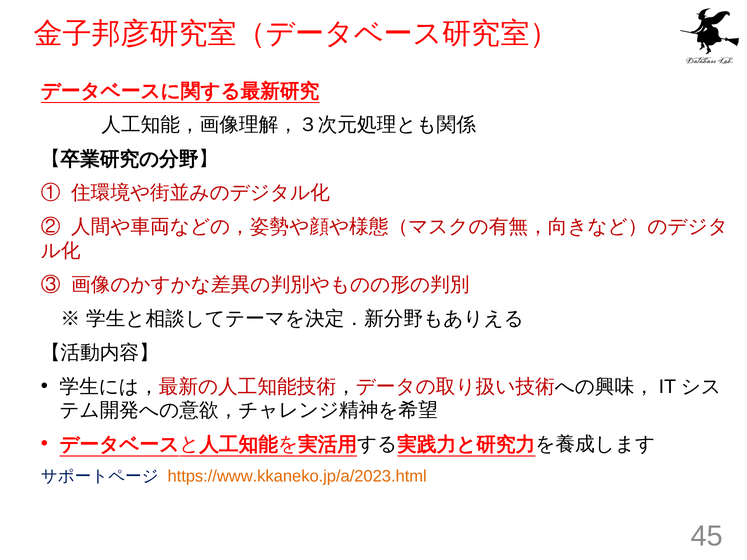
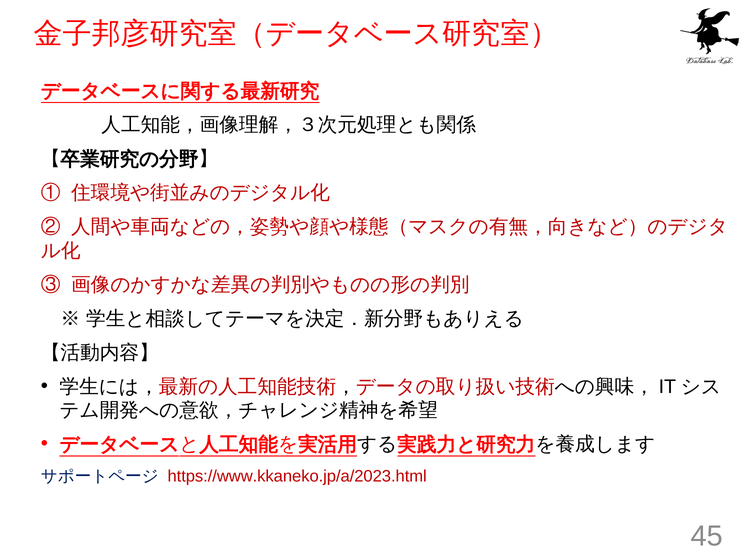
https://www.kkaneko.jp/a/2023.html colour: orange -> red (297, 476)
